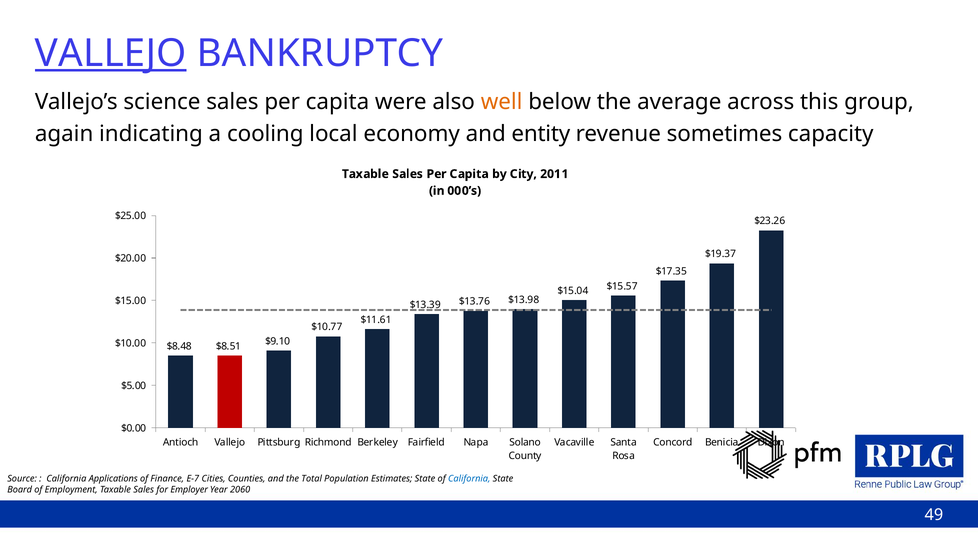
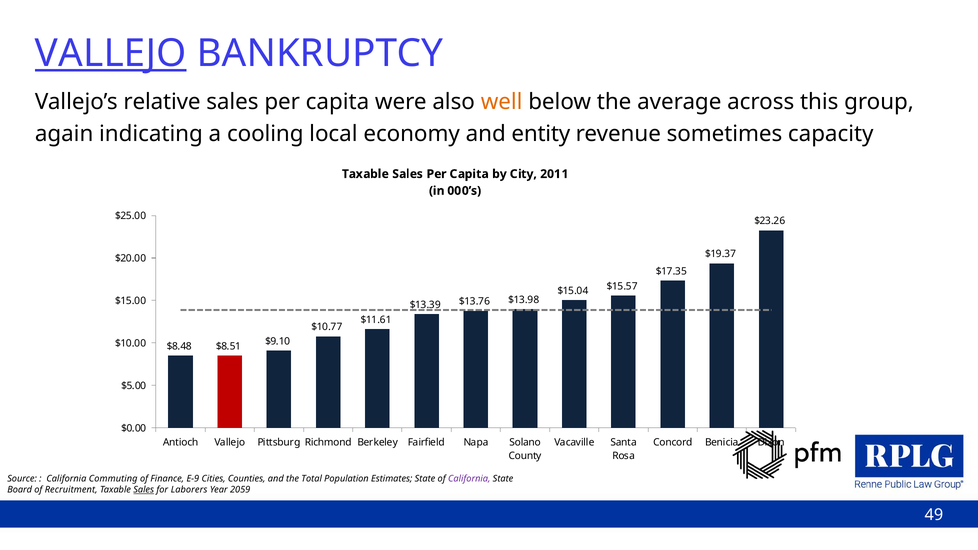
science: science -> relative (162, 102)
Applications: Applications -> Commuting (113, 479)
E-7: E-7 -> E-9 (193, 479)
California colour: blue -> purple (469, 479)
Employment: Employment -> Recruitment (71, 490)
Sales underline: none -> present (144, 490)
Employer: Employer -> Laborers (189, 490)
2060: 2060 -> 2059 (240, 490)
